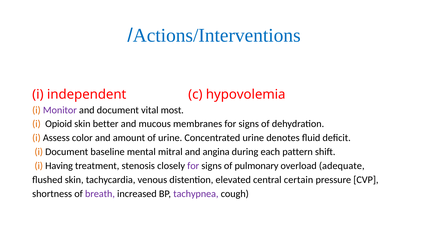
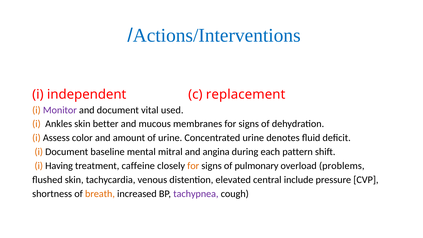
hypovolemia: hypovolemia -> replacement (246, 94)
most: most -> used (172, 110)
Opioid: Opioid -> Ankles (59, 124)
stenosis: stenosis -> caffeine (138, 166)
for colour: purple -> orange (193, 166)
adequate: adequate -> problems (342, 166)
certain: certain -> include (299, 180)
breath colour: purple -> orange (100, 194)
